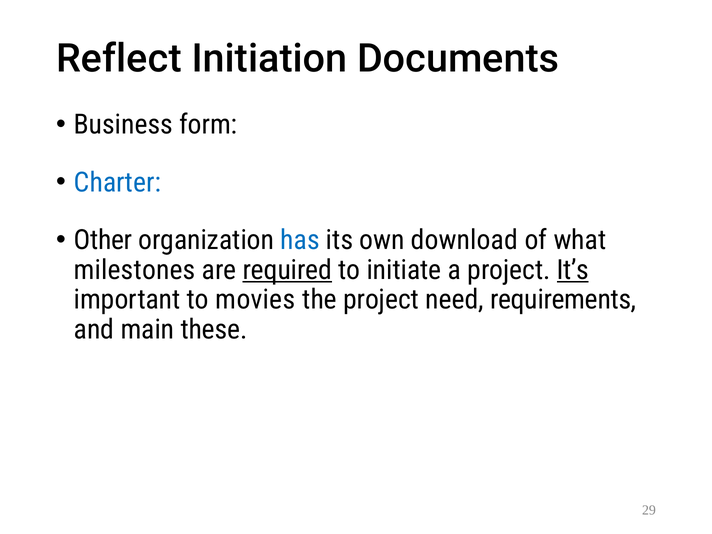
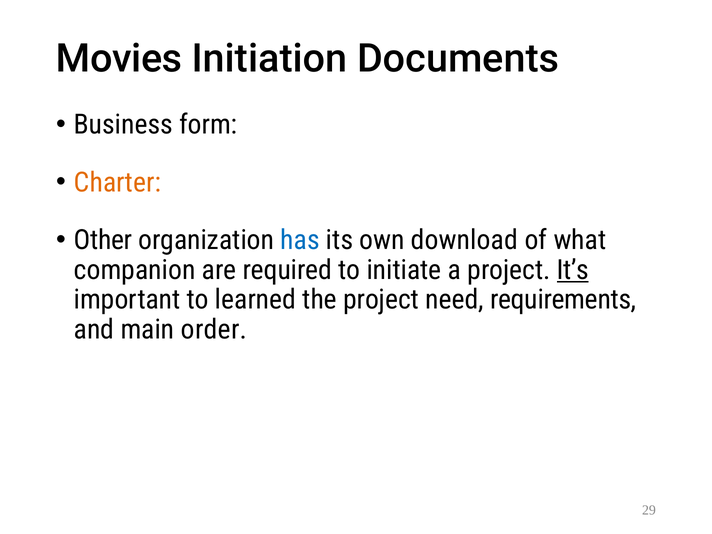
Reflect: Reflect -> Movies (119, 59)
Charter colour: blue -> orange (117, 182)
milestones: milestones -> companion (135, 270)
required underline: present -> none (287, 270)
movies: movies -> learned (256, 300)
these: these -> order (214, 330)
